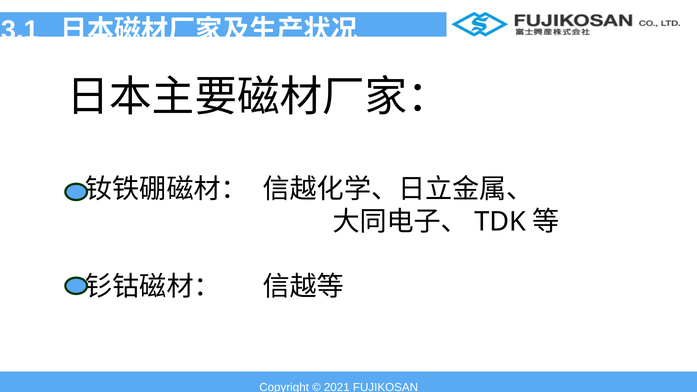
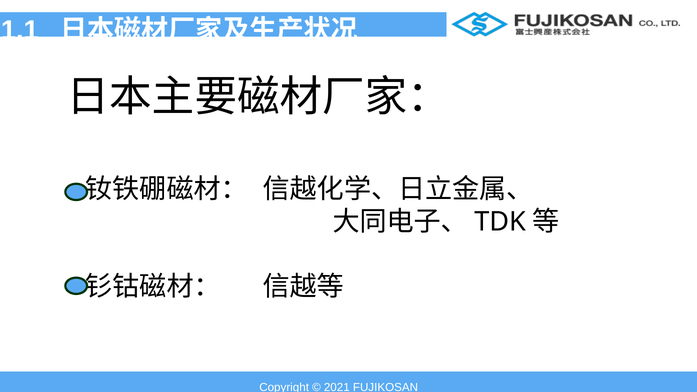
3.1: 3.1 -> 1.1 (20, 30)
